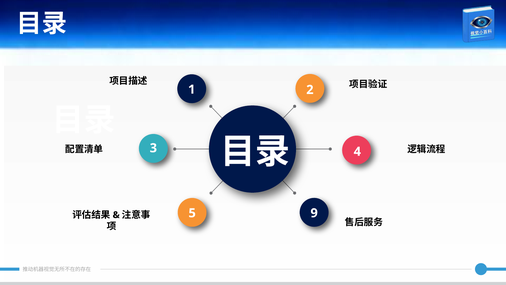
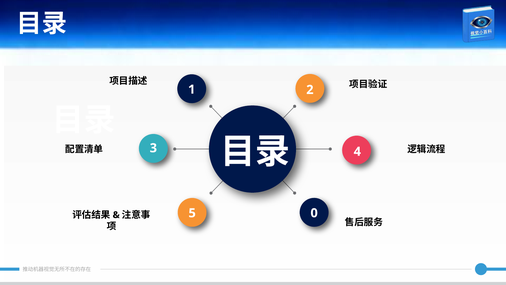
9: 9 -> 0 (314, 213)
